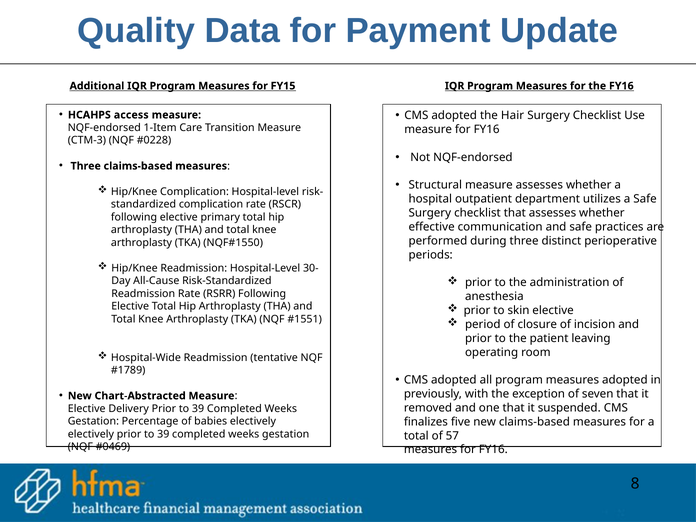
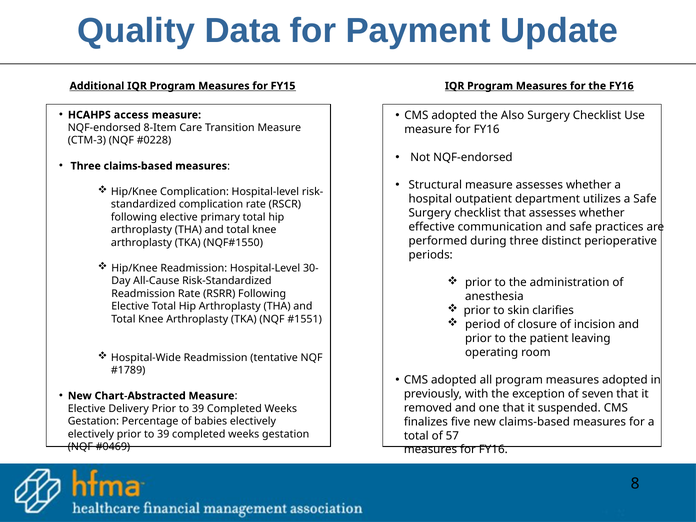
Hair: Hair -> Also (513, 116)
1-Item: 1-Item -> 8-Item (160, 128)
skin elective: elective -> clarifies (553, 310)
